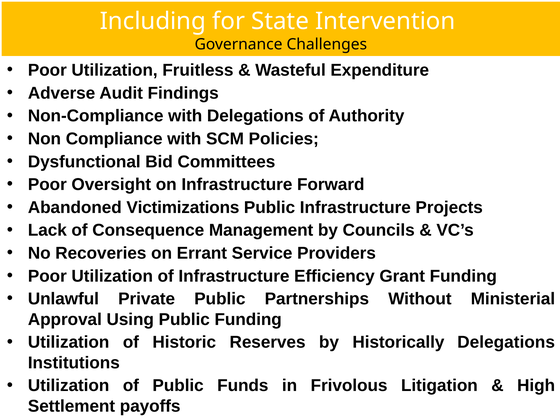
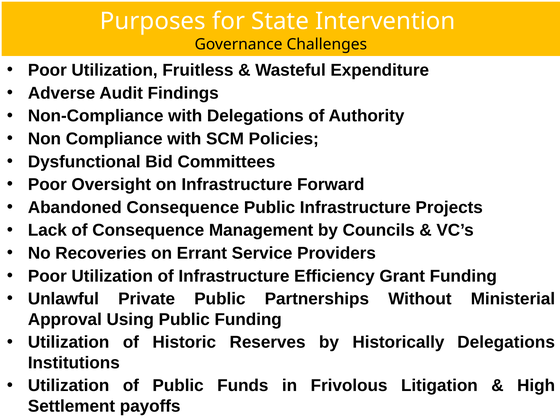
Including: Including -> Purposes (153, 21)
Abandoned Victimizations: Victimizations -> Consequence (183, 207)
